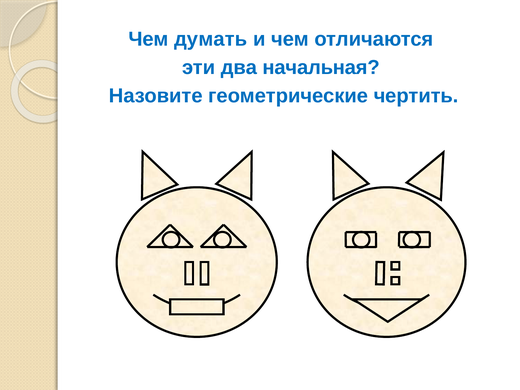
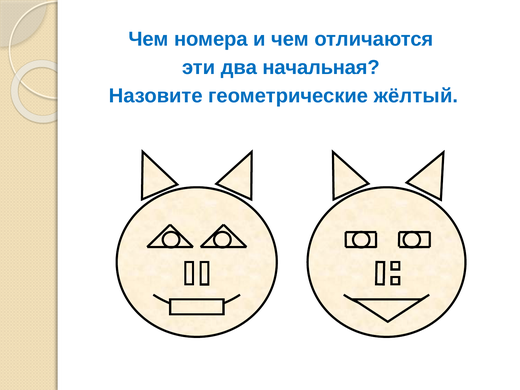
думать: думать -> номера (211, 39)
чертить: чертить -> жёлтый (416, 96)
